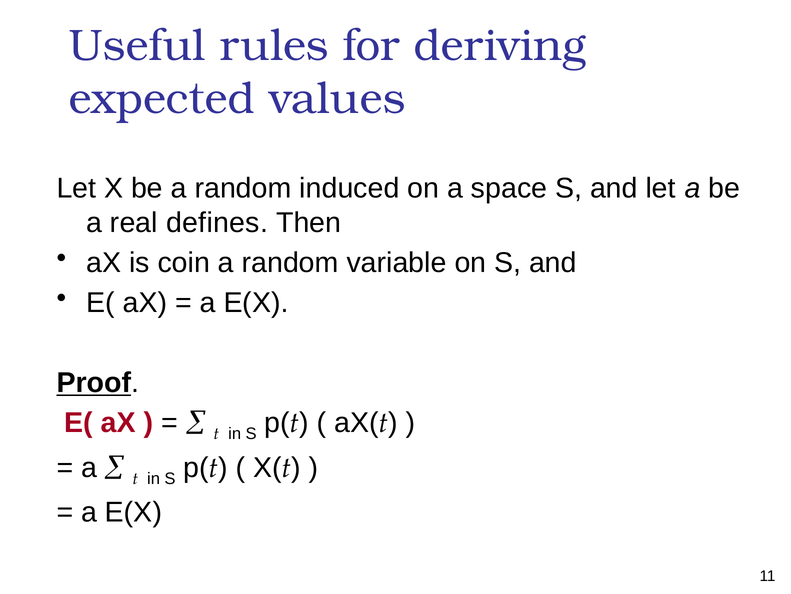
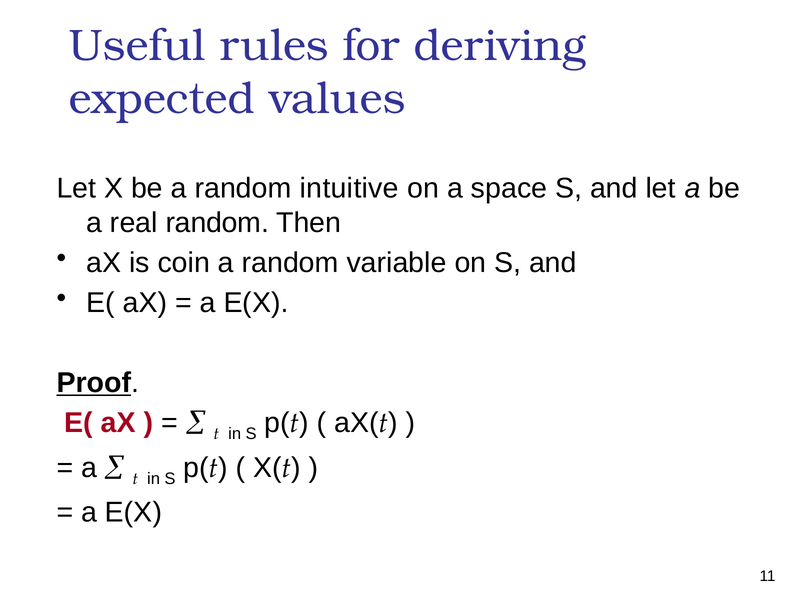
induced: induced -> intuitive (349, 188)
real defines: defines -> random (217, 223)
